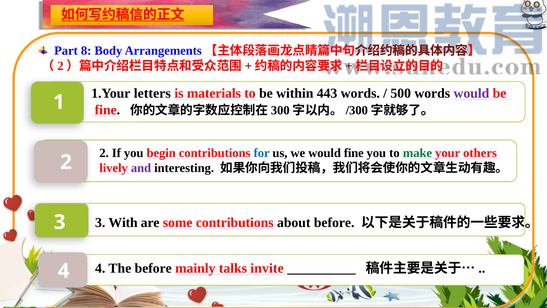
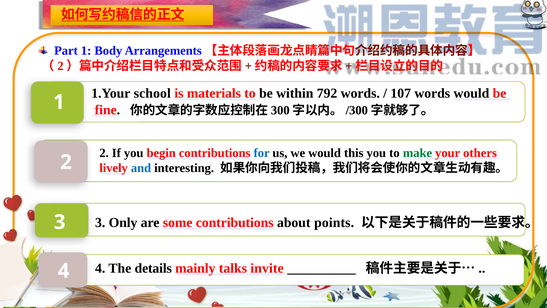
Part 8: 8 -> 1 (86, 51)
letters: letters -> school (152, 93)
443: 443 -> 792 (327, 93)
500: 500 -> 107 (401, 93)
would colour: purple -> black (471, 93)
would fine: fine -> this (354, 153)
and colour: purple -> blue (141, 168)
With: With -> Only (123, 222)
about before: before -> points (334, 222)
The before: before -> details (153, 268)
